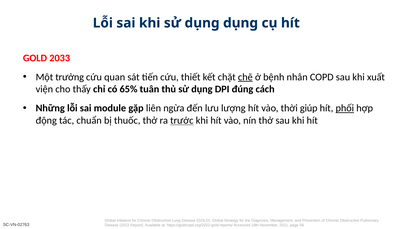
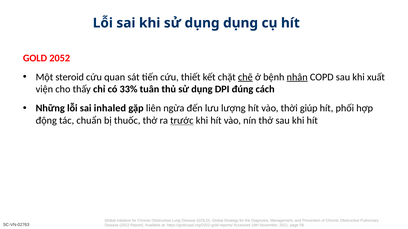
2033: 2033 -> 2052 (60, 58)
trưởng: trưởng -> steroid (70, 77)
nhân underline: none -> present (297, 77)
65%: 65% -> 33% (129, 89)
module: module -> inhaled (110, 108)
phối underline: present -> none (345, 108)
